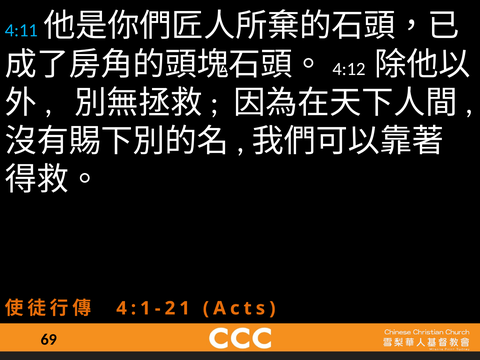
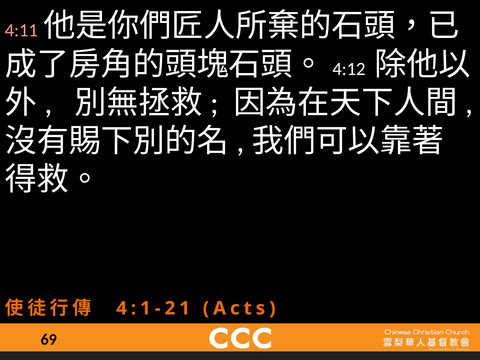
4:11 colour: light blue -> pink (21, 31)
